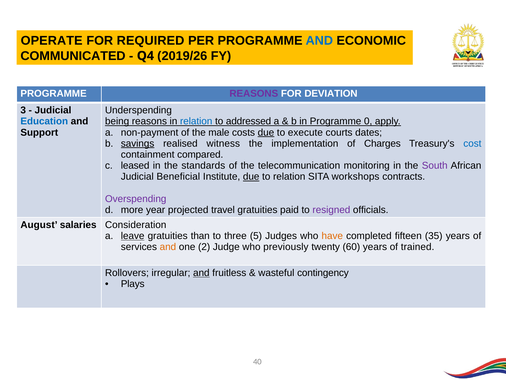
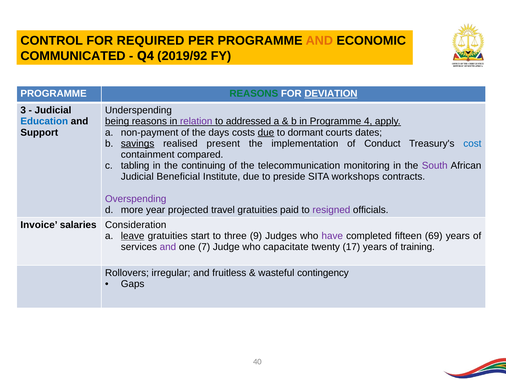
OPERATE: OPERATE -> CONTROL (52, 41)
AND colour: blue -> orange (319, 41)
2019/26: 2019/26 -> 2019/92 (184, 56)
REASONS colour: purple -> green (254, 94)
DEVIATION underline: none -> present (331, 94)
relation colour: blue -> purple (196, 121)
0: 0 -> 4 (368, 121)
male: male -> days (219, 132)
execute: execute -> dormant (305, 132)
witness: witness -> present (223, 143)
Charges: Charges -> Conduct (382, 143)
leased: leased -> tabling (135, 165)
standards: standards -> continuing (203, 165)
due underline: present -> none (251, 177)
to relation: relation -> preside (289, 177)
August: August -> Invoice (39, 225)
than: than -> start (200, 236)
5: 5 -> 9 (256, 236)
have colour: orange -> purple (332, 236)
35: 35 -> 69 (434, 236)
and colour: orange -> purple (168, 247)
2: 2 -> 7 (204, 247)
previously: previously -> capacitate (286, 247)
60: 60 -> 17 (351, 247)
trained: trained -> training (418, 247)
and underline: present -> none (201, 273)
Plays: Plays -> Gaps (133, 284)
